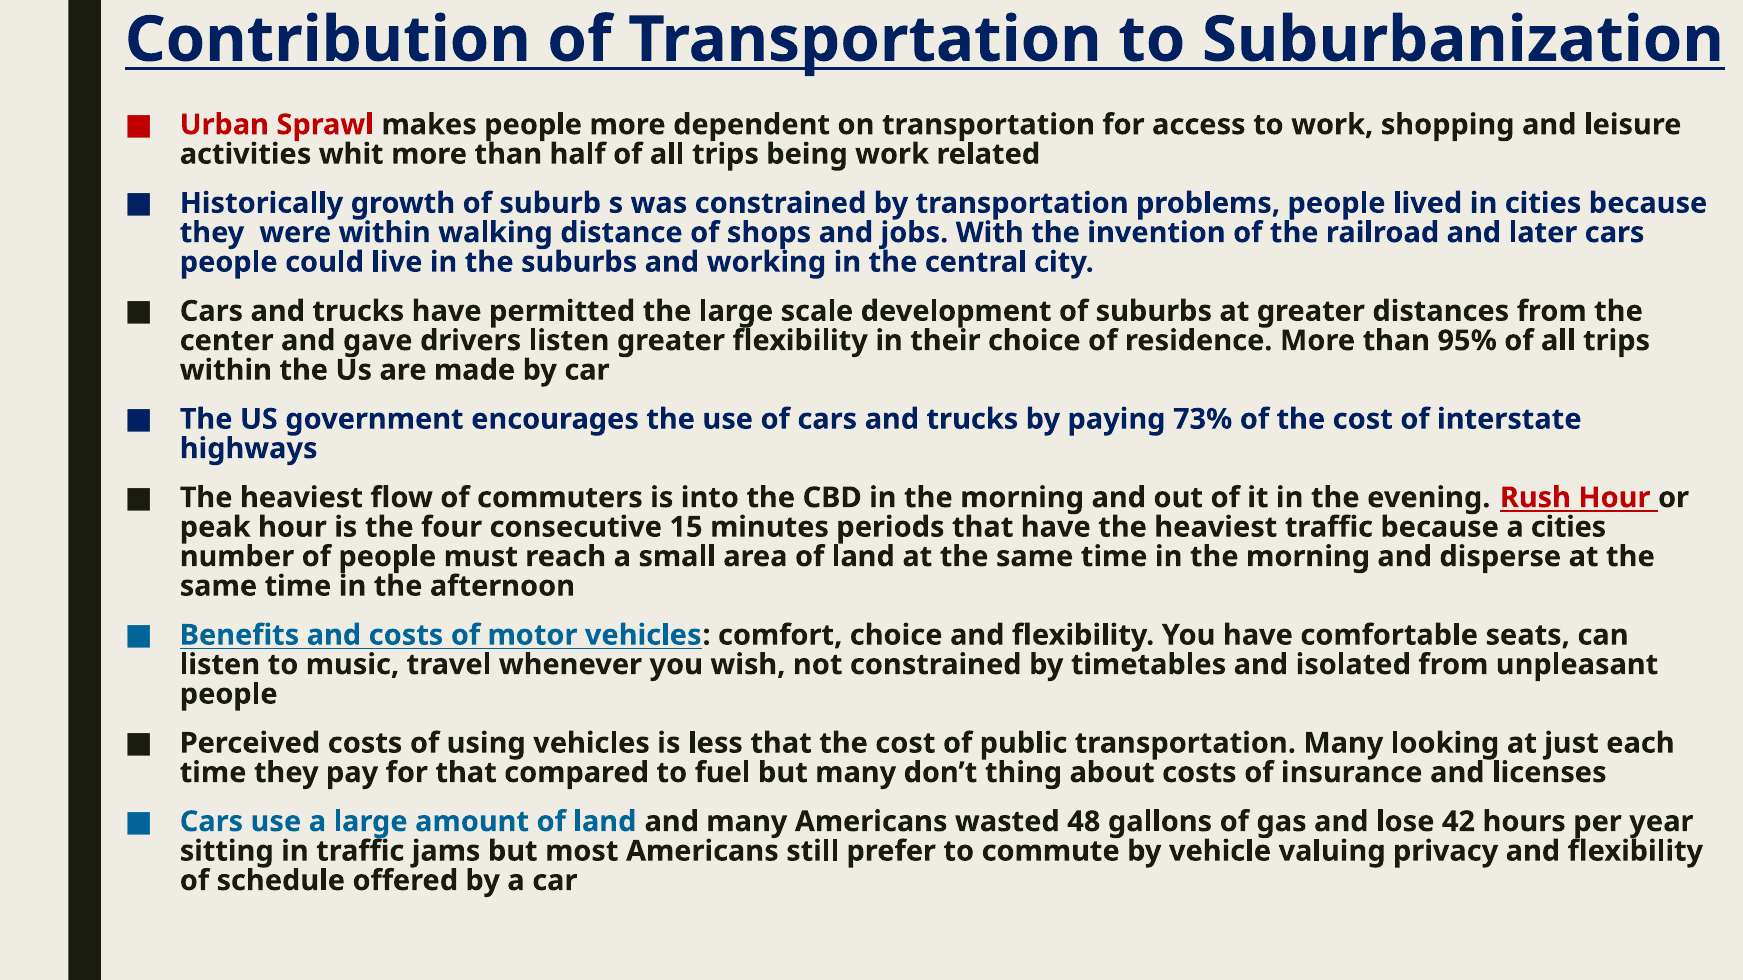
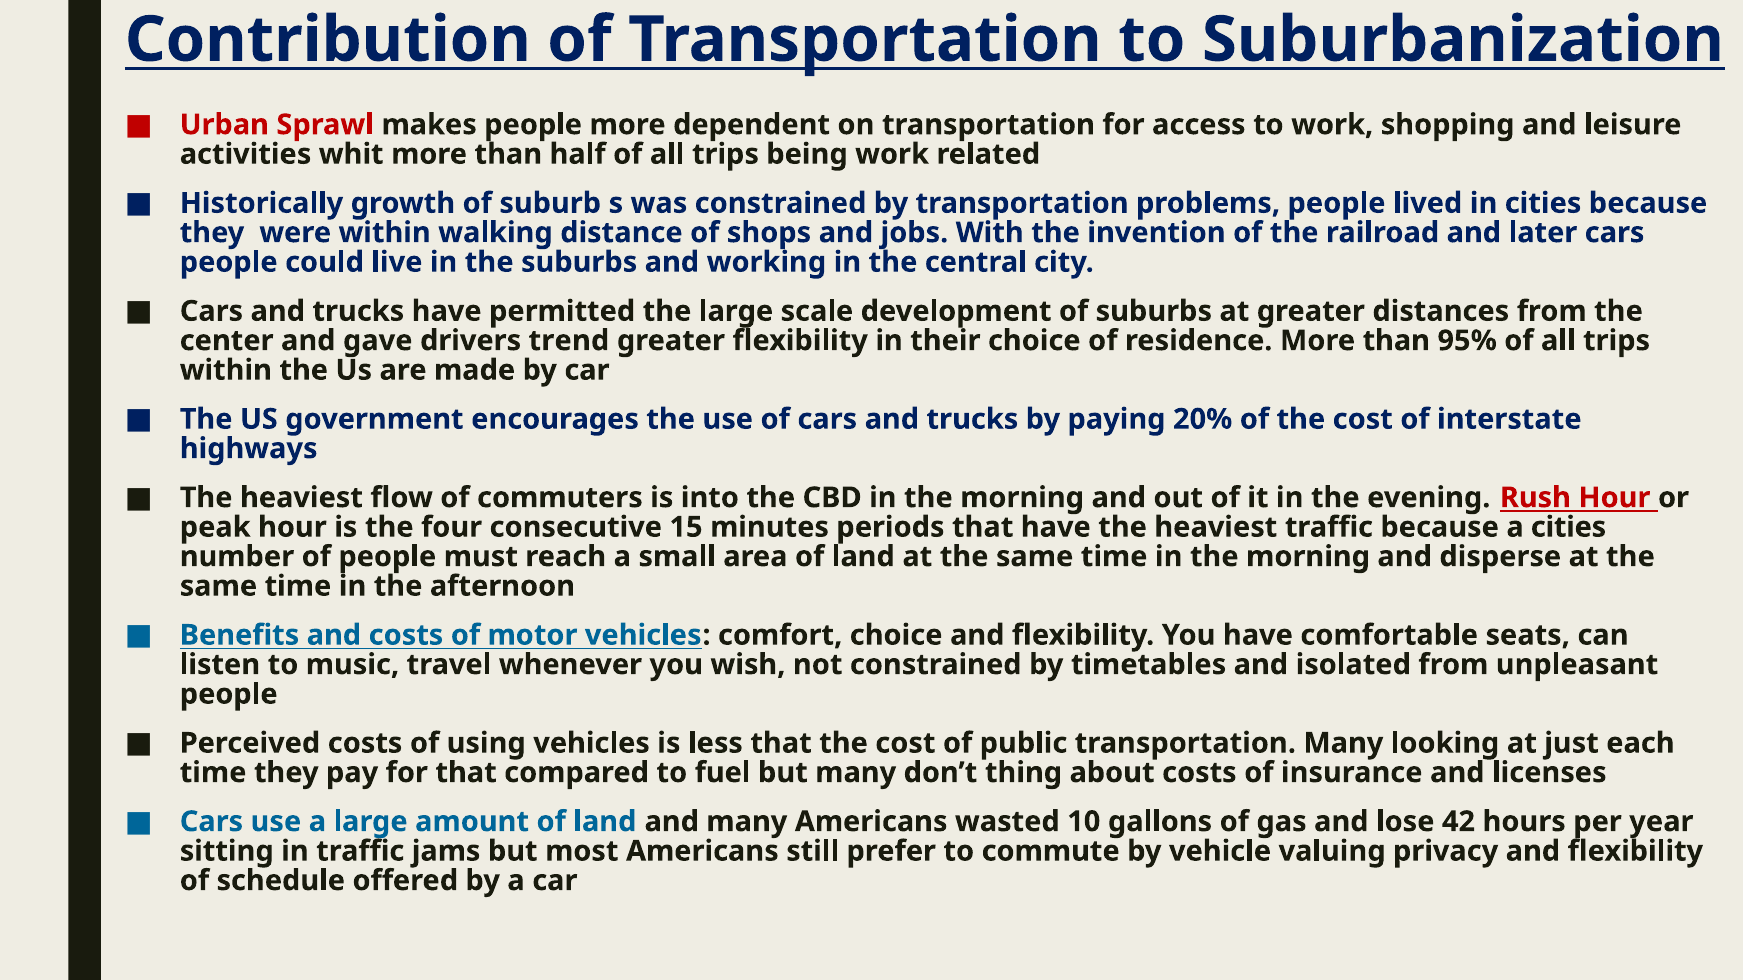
drivers listen: listen -> trend (569, 341)
73%: 73% -> 20% (1203, 419)
48: 48 -> 10 (1084, 822)
